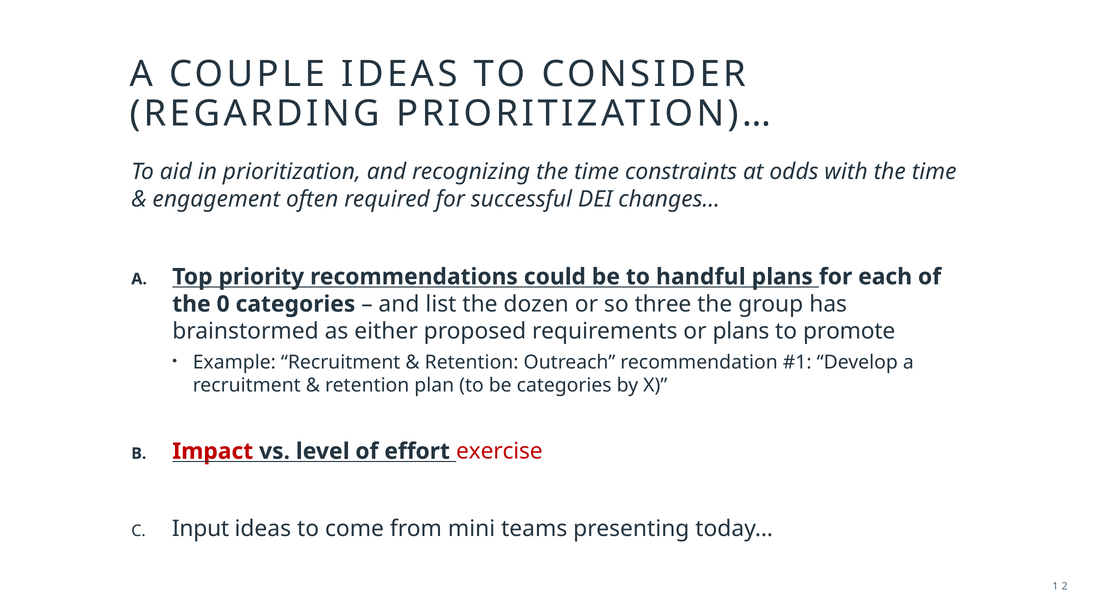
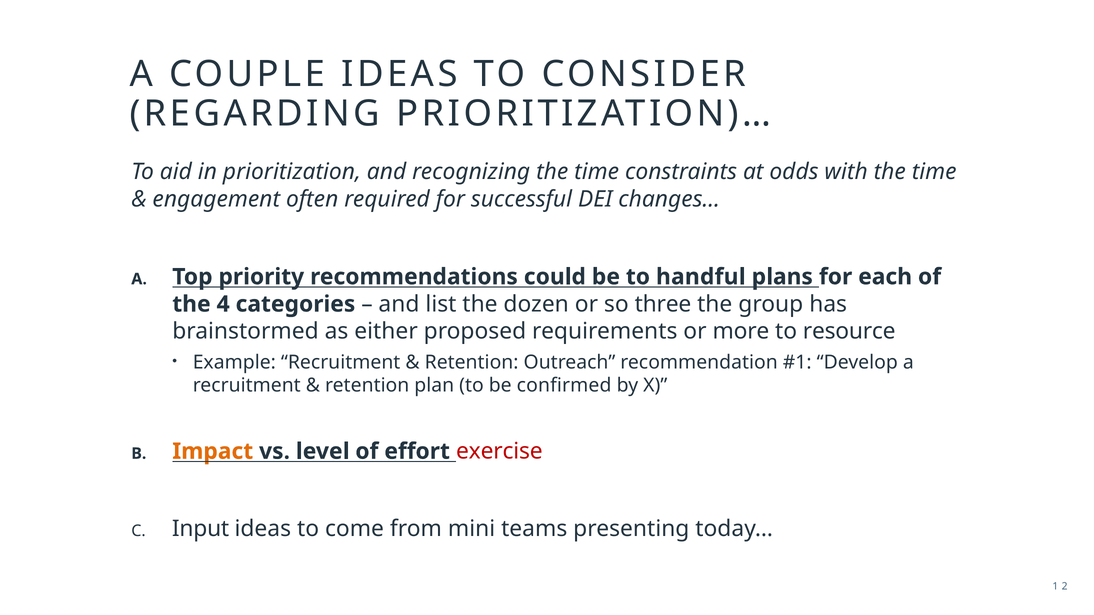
0: 0 -> 4 (223, 304)
or plans: plans -> more (741, 332)
promote: promote -> resource (849, 332)
be categories: categories -> confirmed (564, 386)
Impact colour: red -> orange (213, 452)
